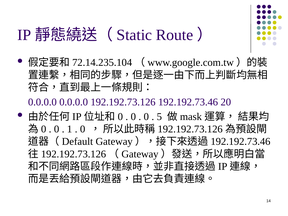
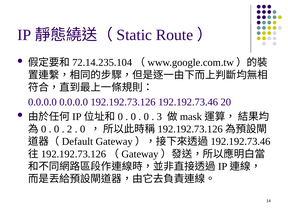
5: 5 -> 3 (159, 117)
1: 1 -> 2 (70, 129)
